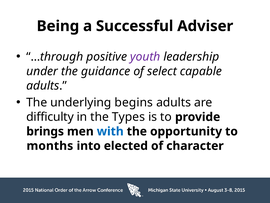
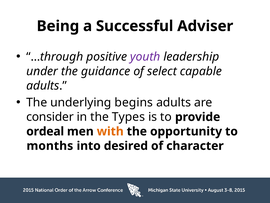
difficulty: difficulty -> consider (50, 117)
brings: brings -> ordeal (45, 131)
with colour: blue -> orange (110, 131)
elected: elected -> desired (126, 146)
